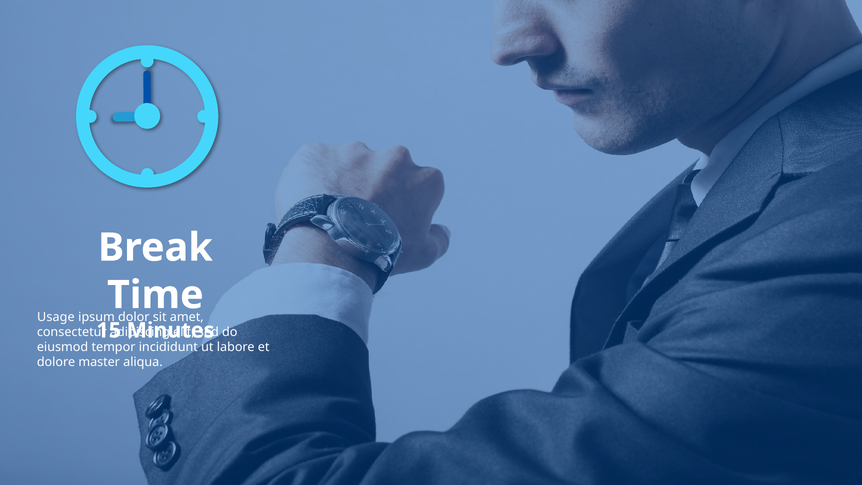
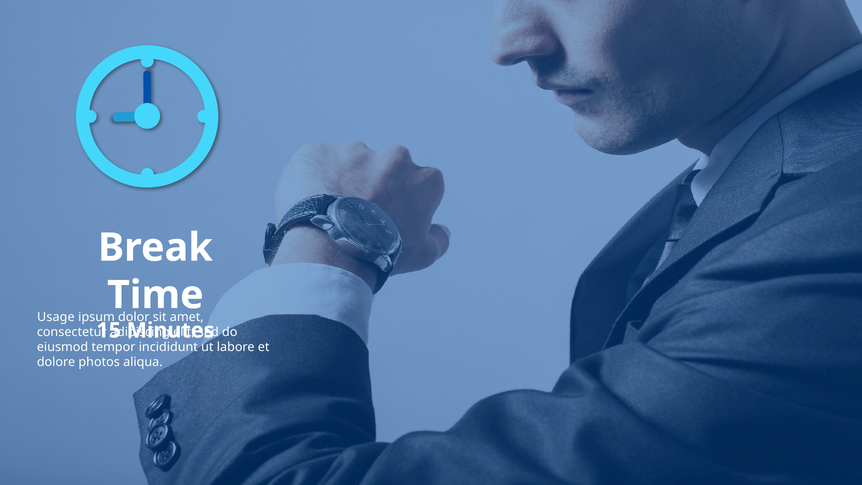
master: master -> photos (99, 362)
